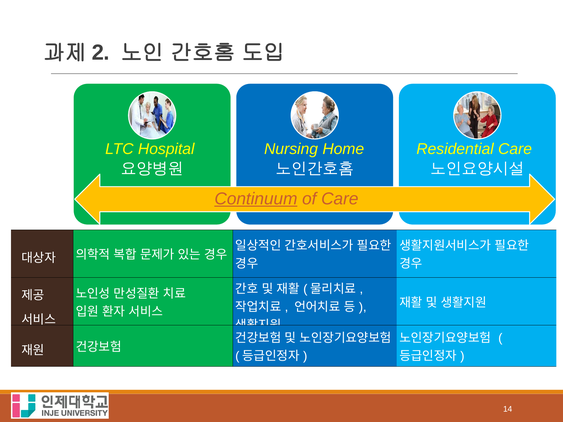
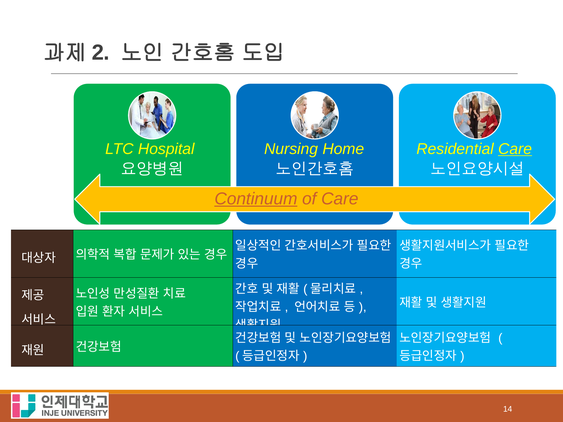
Care underline: none -> present (515, 149)
